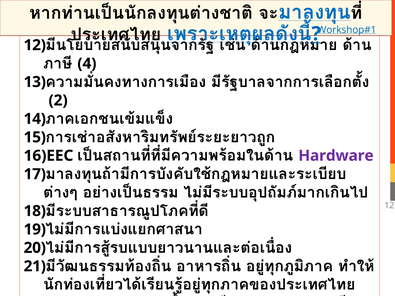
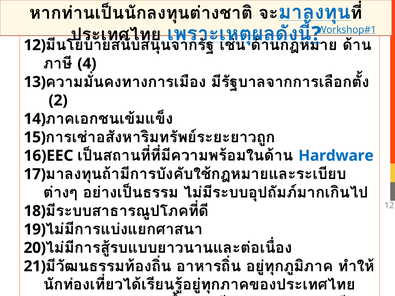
Hardware colour: purple -> blue (336, 156)
